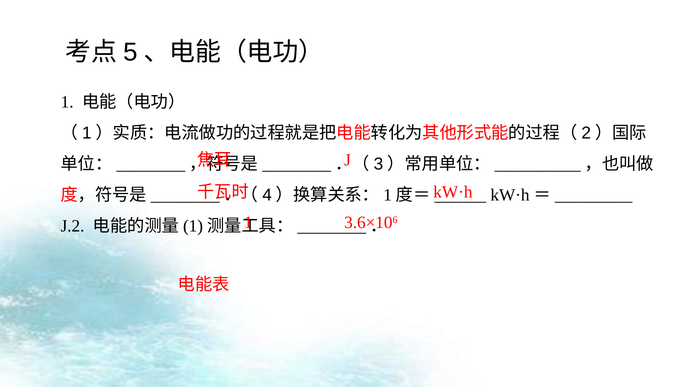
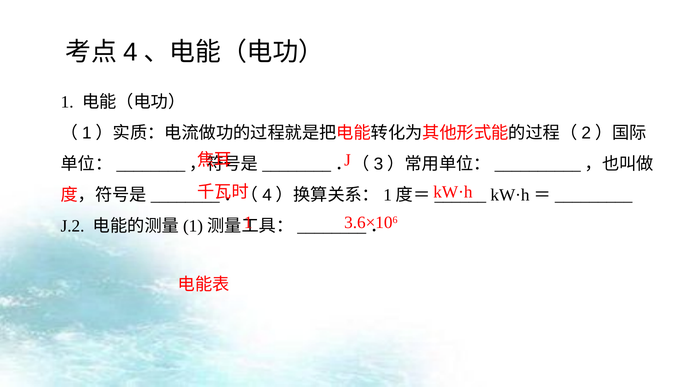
5: 5 -> 4 (130, 52)
